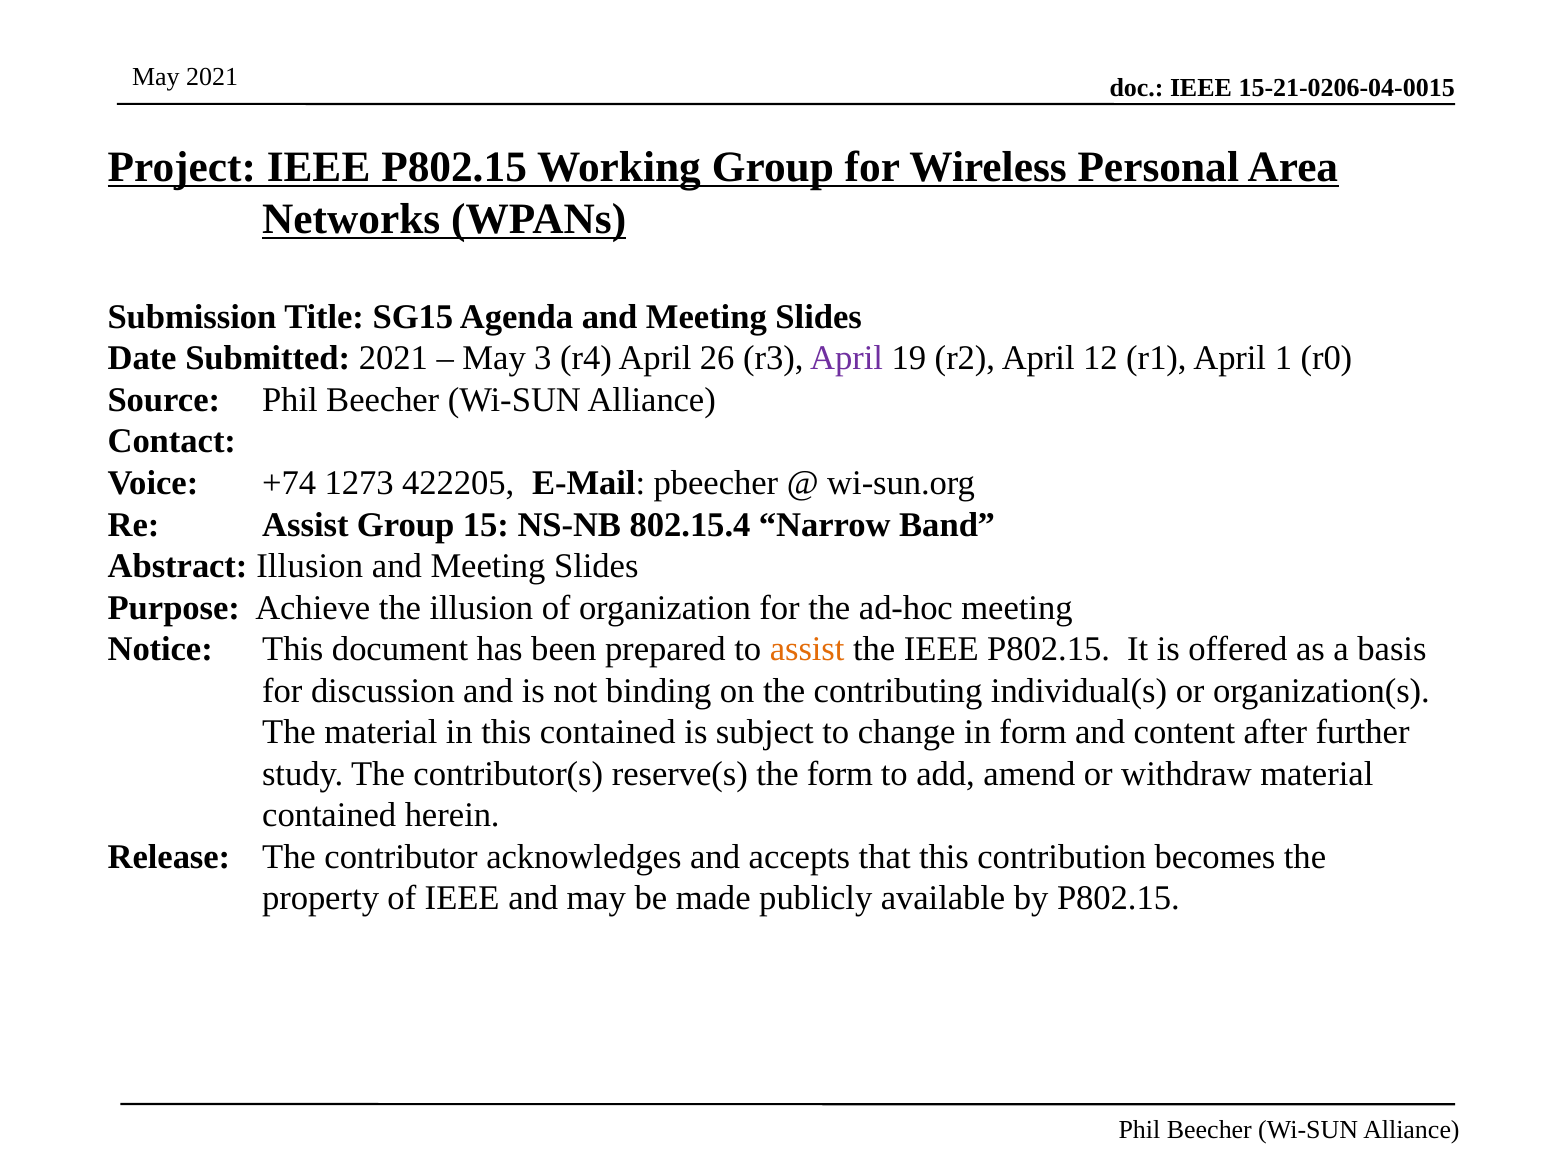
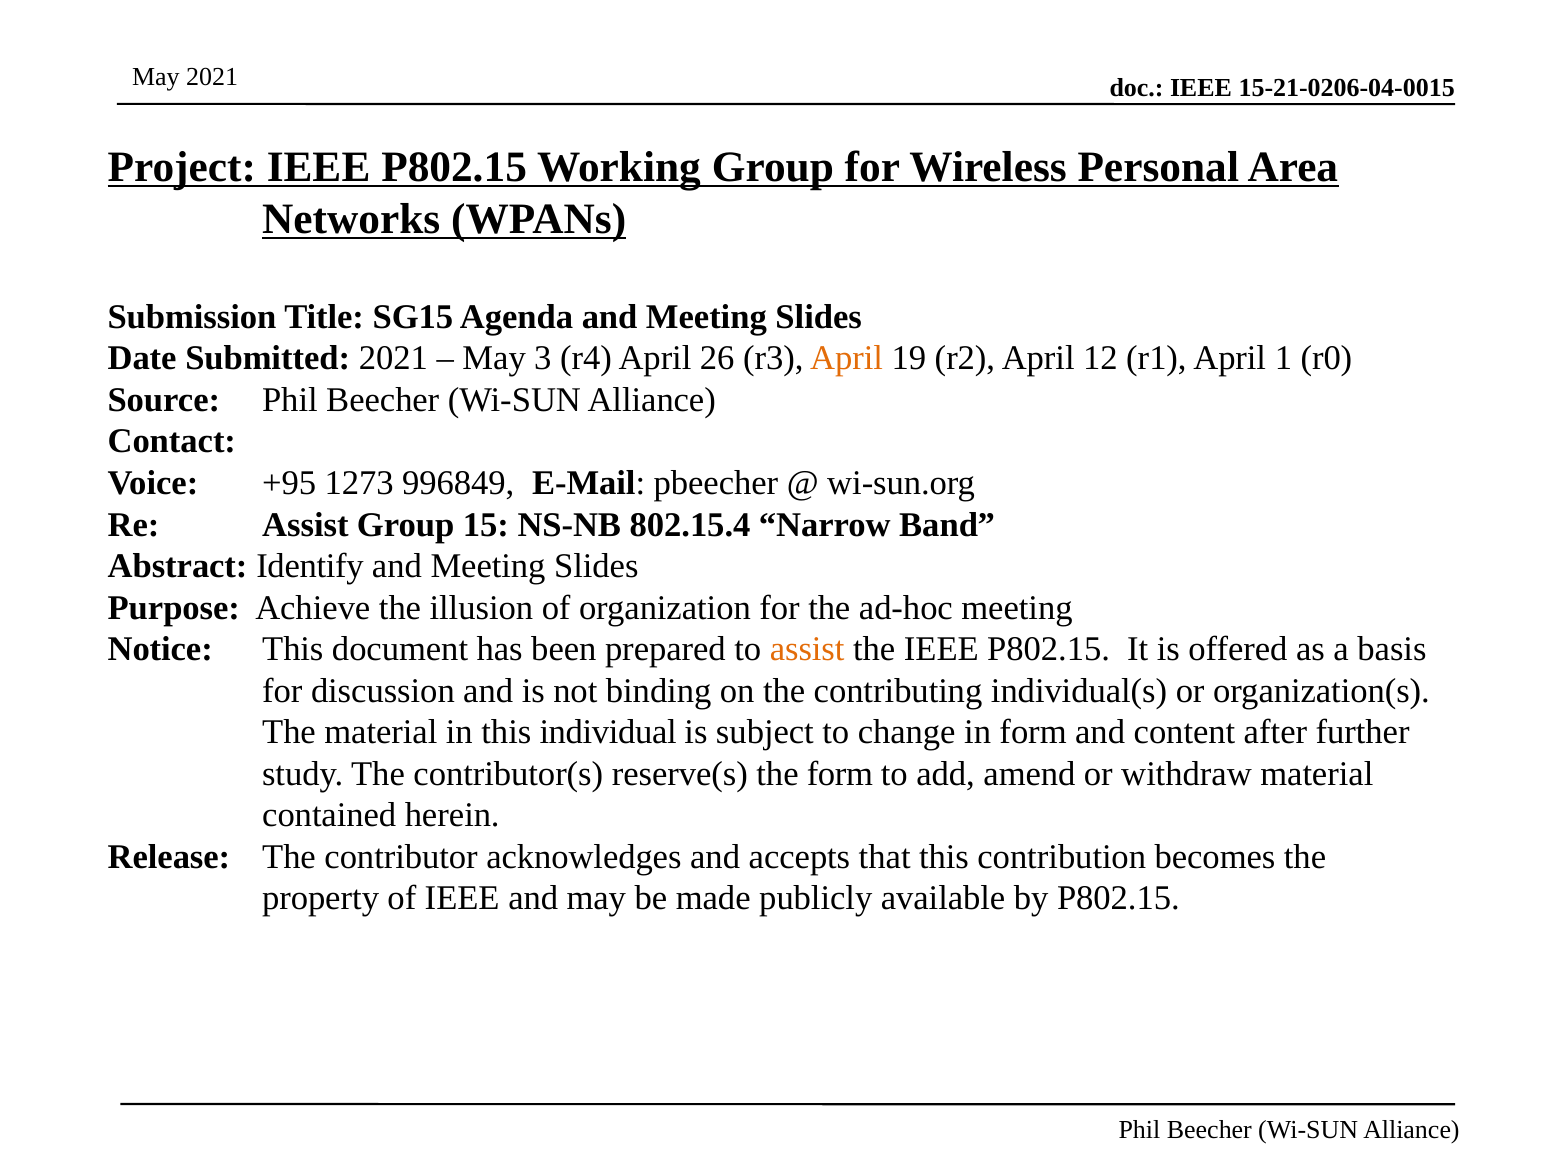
April colour: purple -> orange (847, 359)
+74: +74 -> +95 (289, 483)
422205: 422205 -> 996849 (458, 483)
Abstract Illusion: Illusion -> Identify (310, 566)
this contained: contained -> individual (608, 733)
